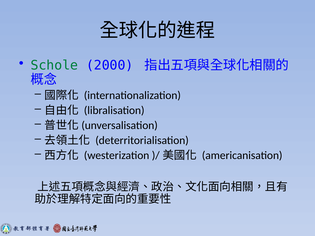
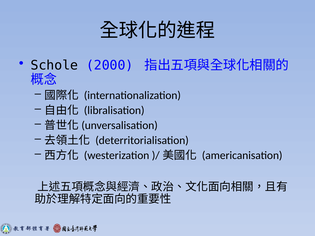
Schole colour: green -> black (54, 65)
